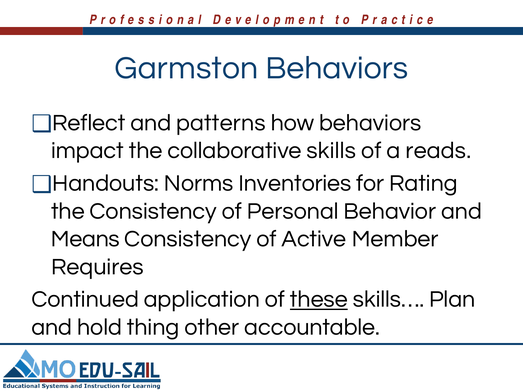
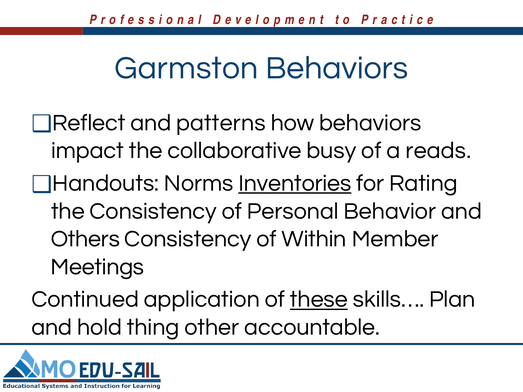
skills: skills -> busy (331, 151)
Inventories underline: none -> present (295, 183)
Means: Means -> Others (85, 239)
Active: Active -> Within (314, 239)
Requires: Requires -> Meetings (97, 267)
